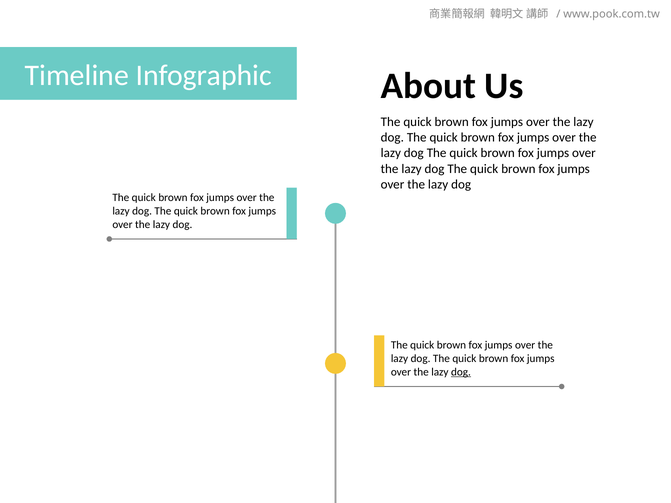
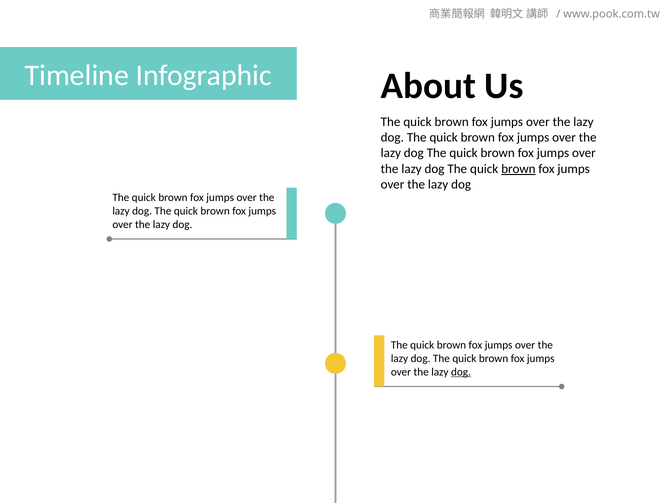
brown underline: none -> present (518, 169)
